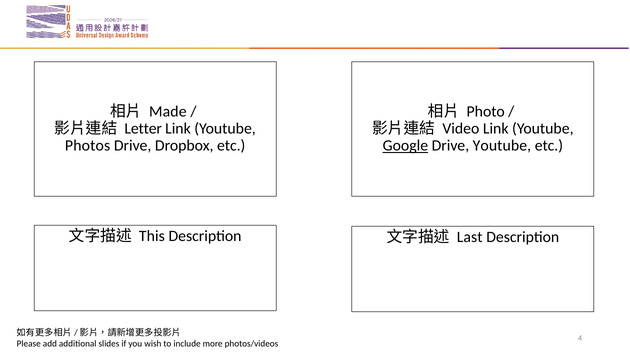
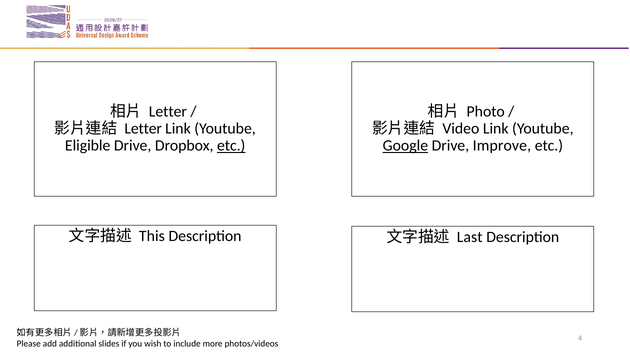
Made: Made -> Letter (168, 112)
Photos: Photos -> Eligible (88, 146)
etc underline: none -> present (231, 146)
Drive Youtube: Youtube -> Improve (502, 146)
